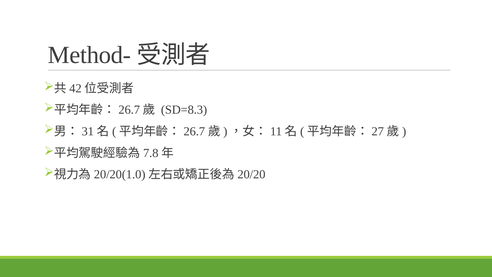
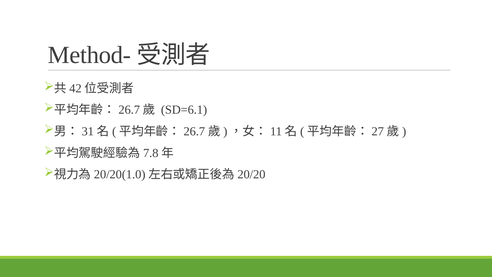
SD=8.3: SD=8.3 -> SD=6.1 (184, 110)
